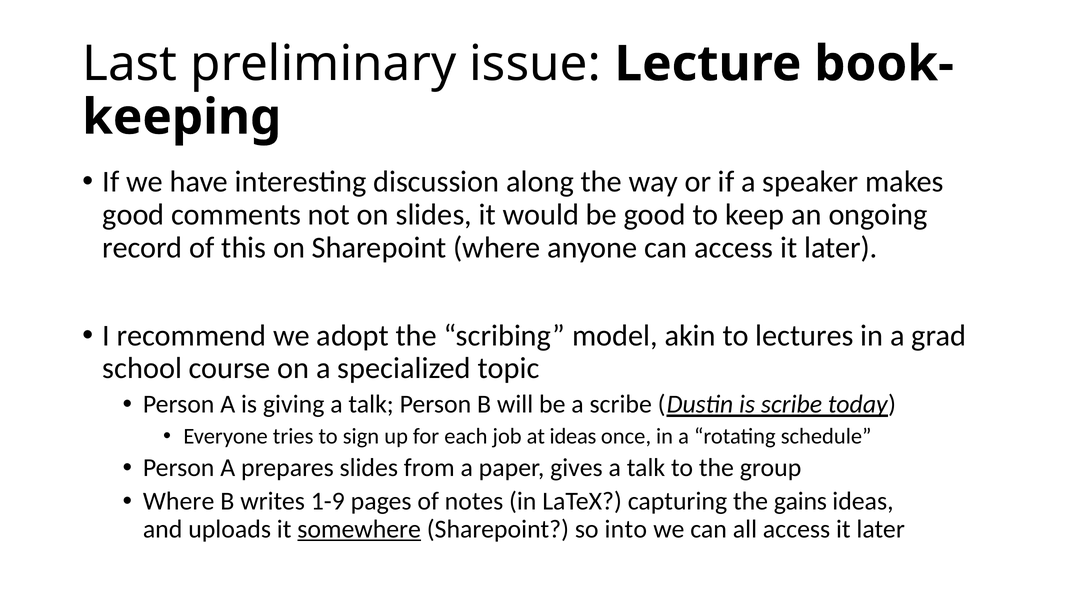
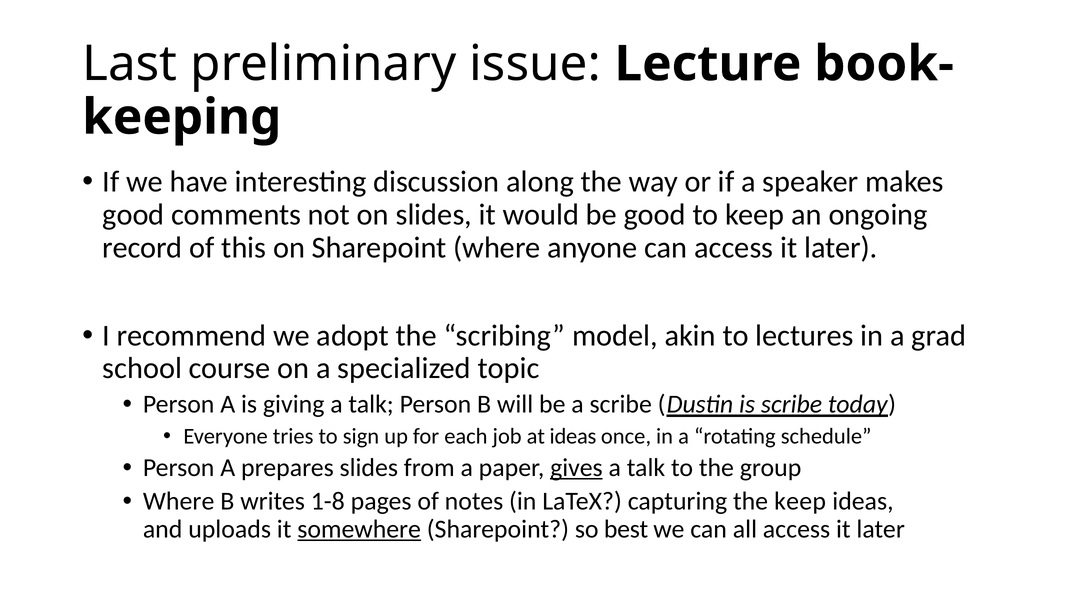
gives underline: none -> present (576, 468)
1-9: 1-9 -> 1-8 (328, 501)
the gains: gains -> keep (800, 501)
into: into -> best (626, 529)
